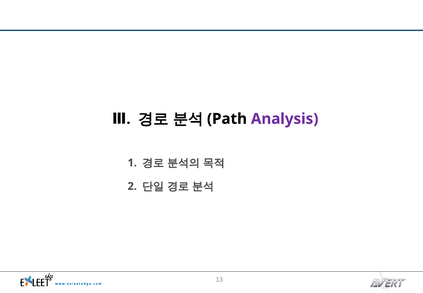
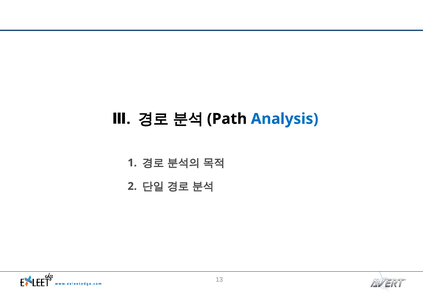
Analysis colour: purple -> blue (285, 119)
